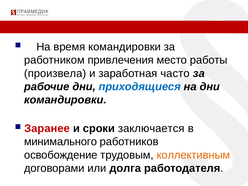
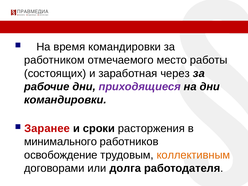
привлечения: привлечения -> отмечаемого (121, 60)
произвела: произвела -> состоящих (55, 73)
часто: часто -> через (175, 73)
приходящиеся colour: blue -> purple (140, 87)
заключается: заключается -> расторжения (151, 129)
